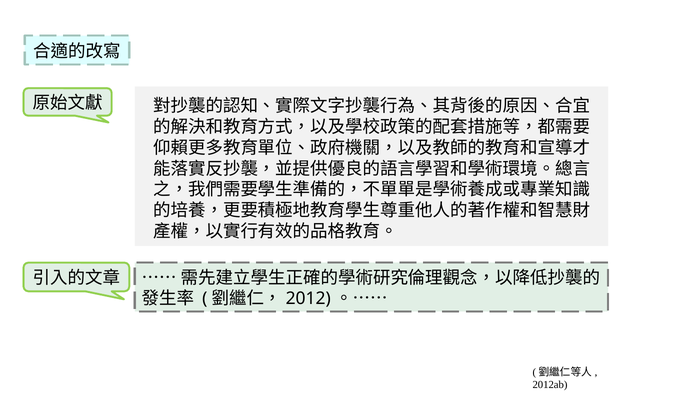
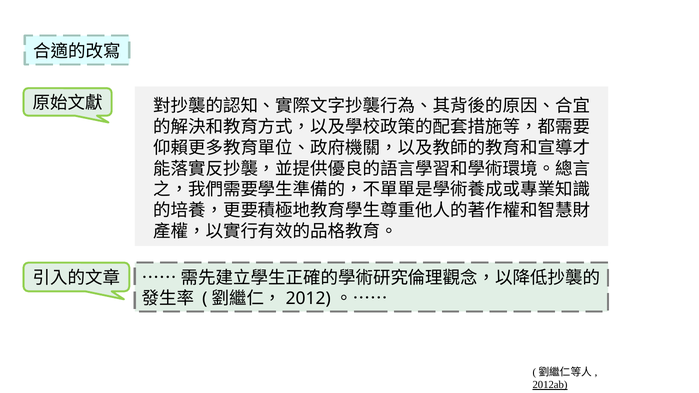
2012ab underline: none -> present (550, 385)
